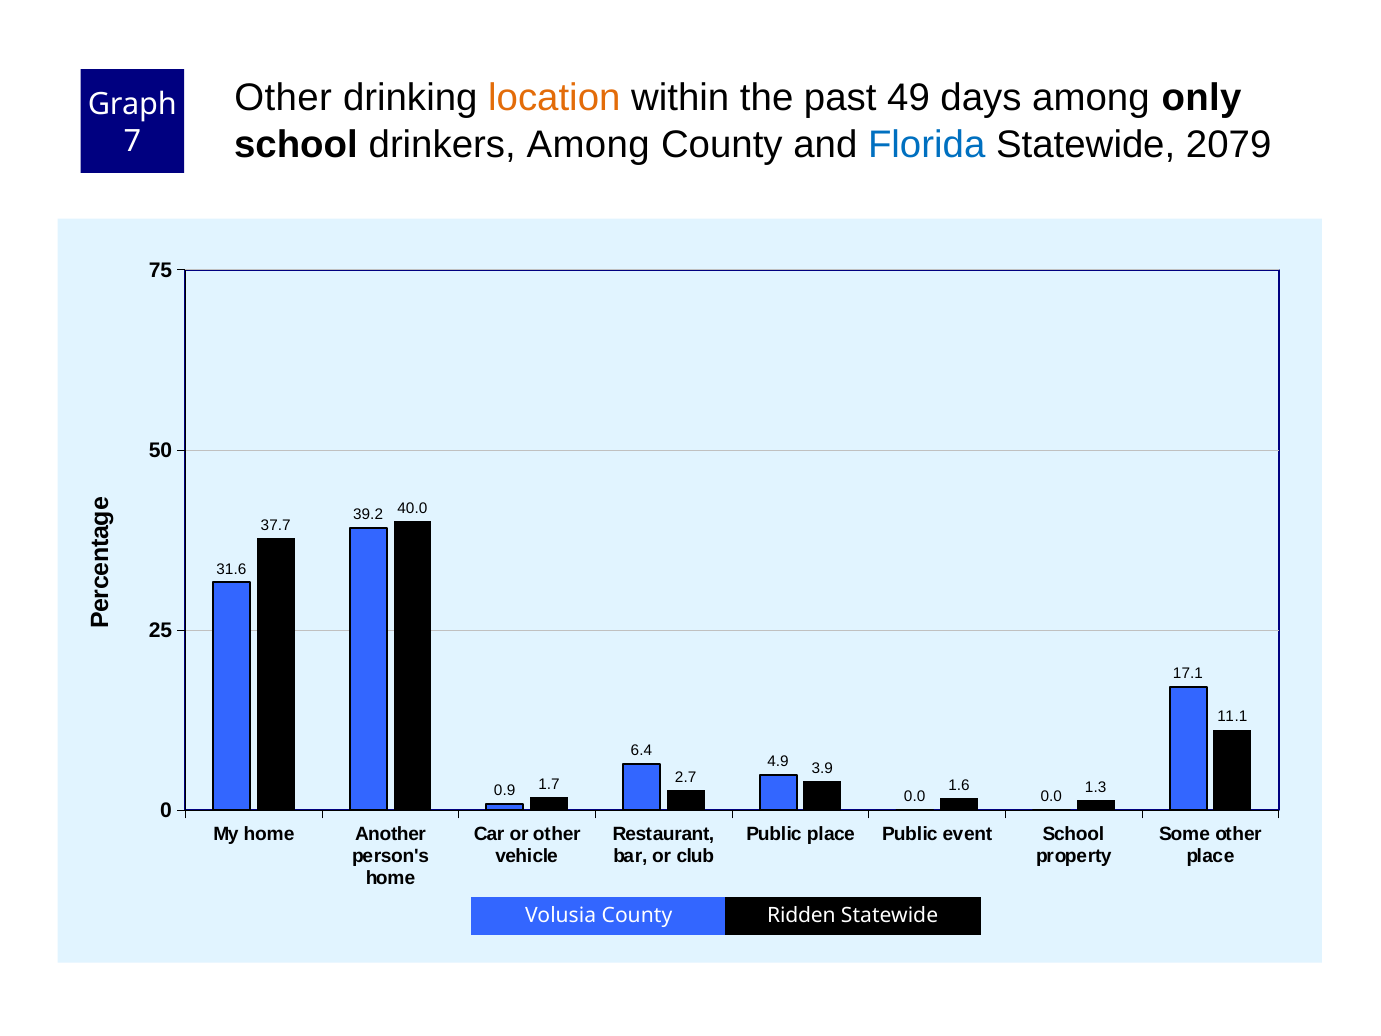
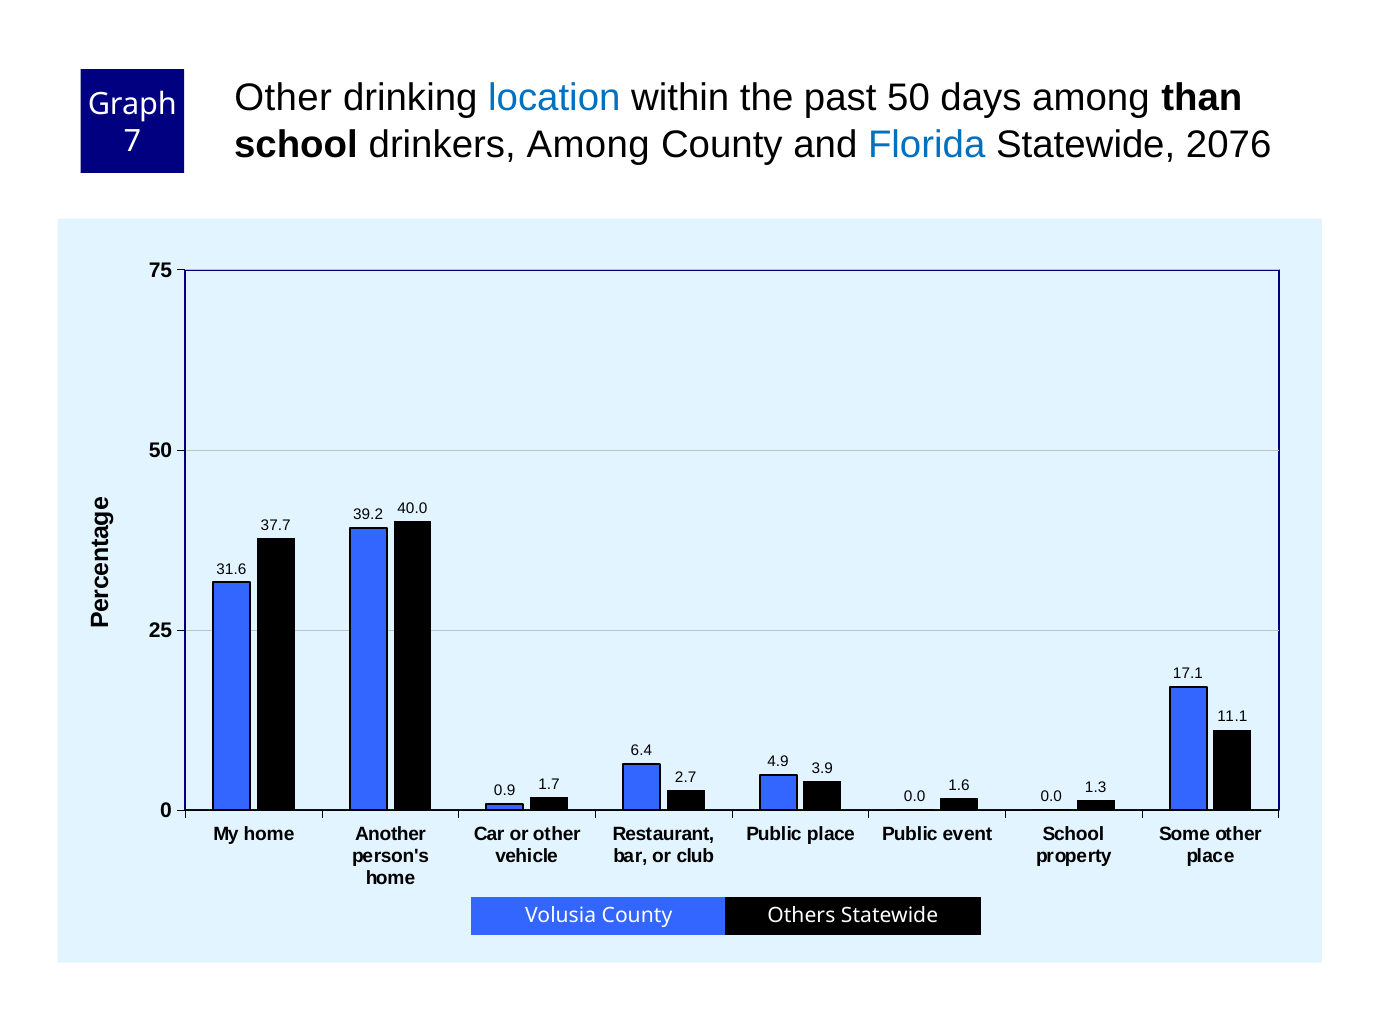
location colour: orange -> blue (554, 98)
past 49: 49 -> 50 (909, 98)
only: only -> than (1202, 98)
2079: 2079 -> 2076 (1229, 144)
Ridden: Ridden -> Others (801, 916)
